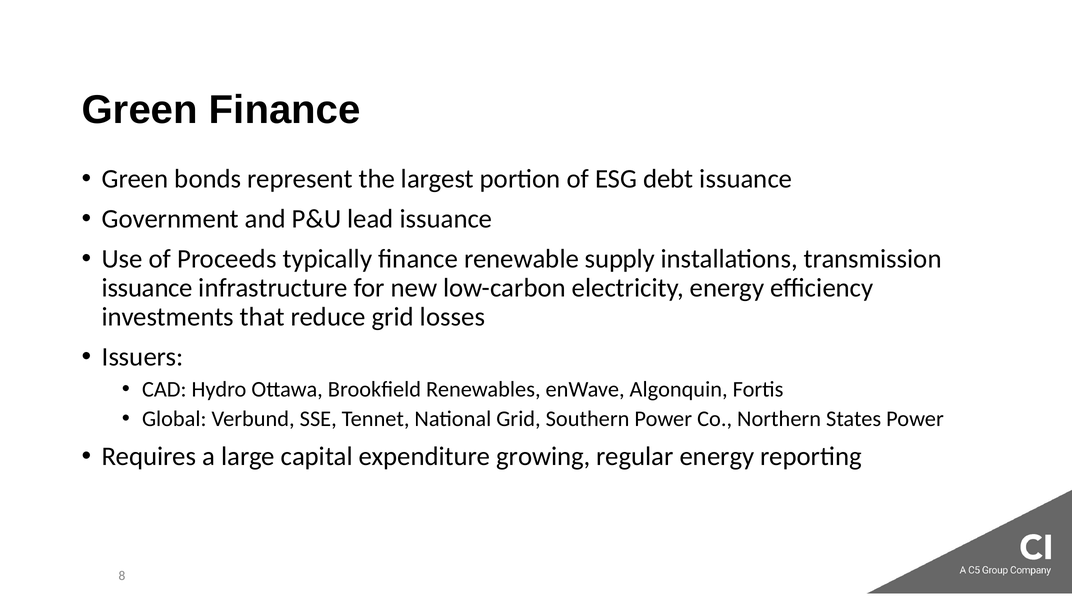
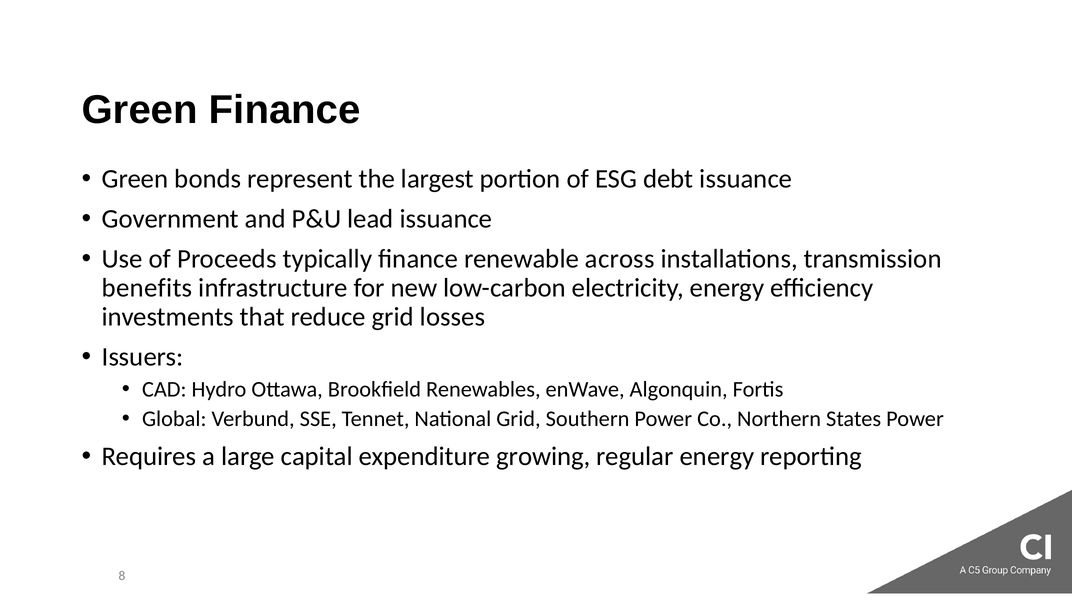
supply: supply -> across (620, 259)
issuance: issuance -> benefits (147, 288)
